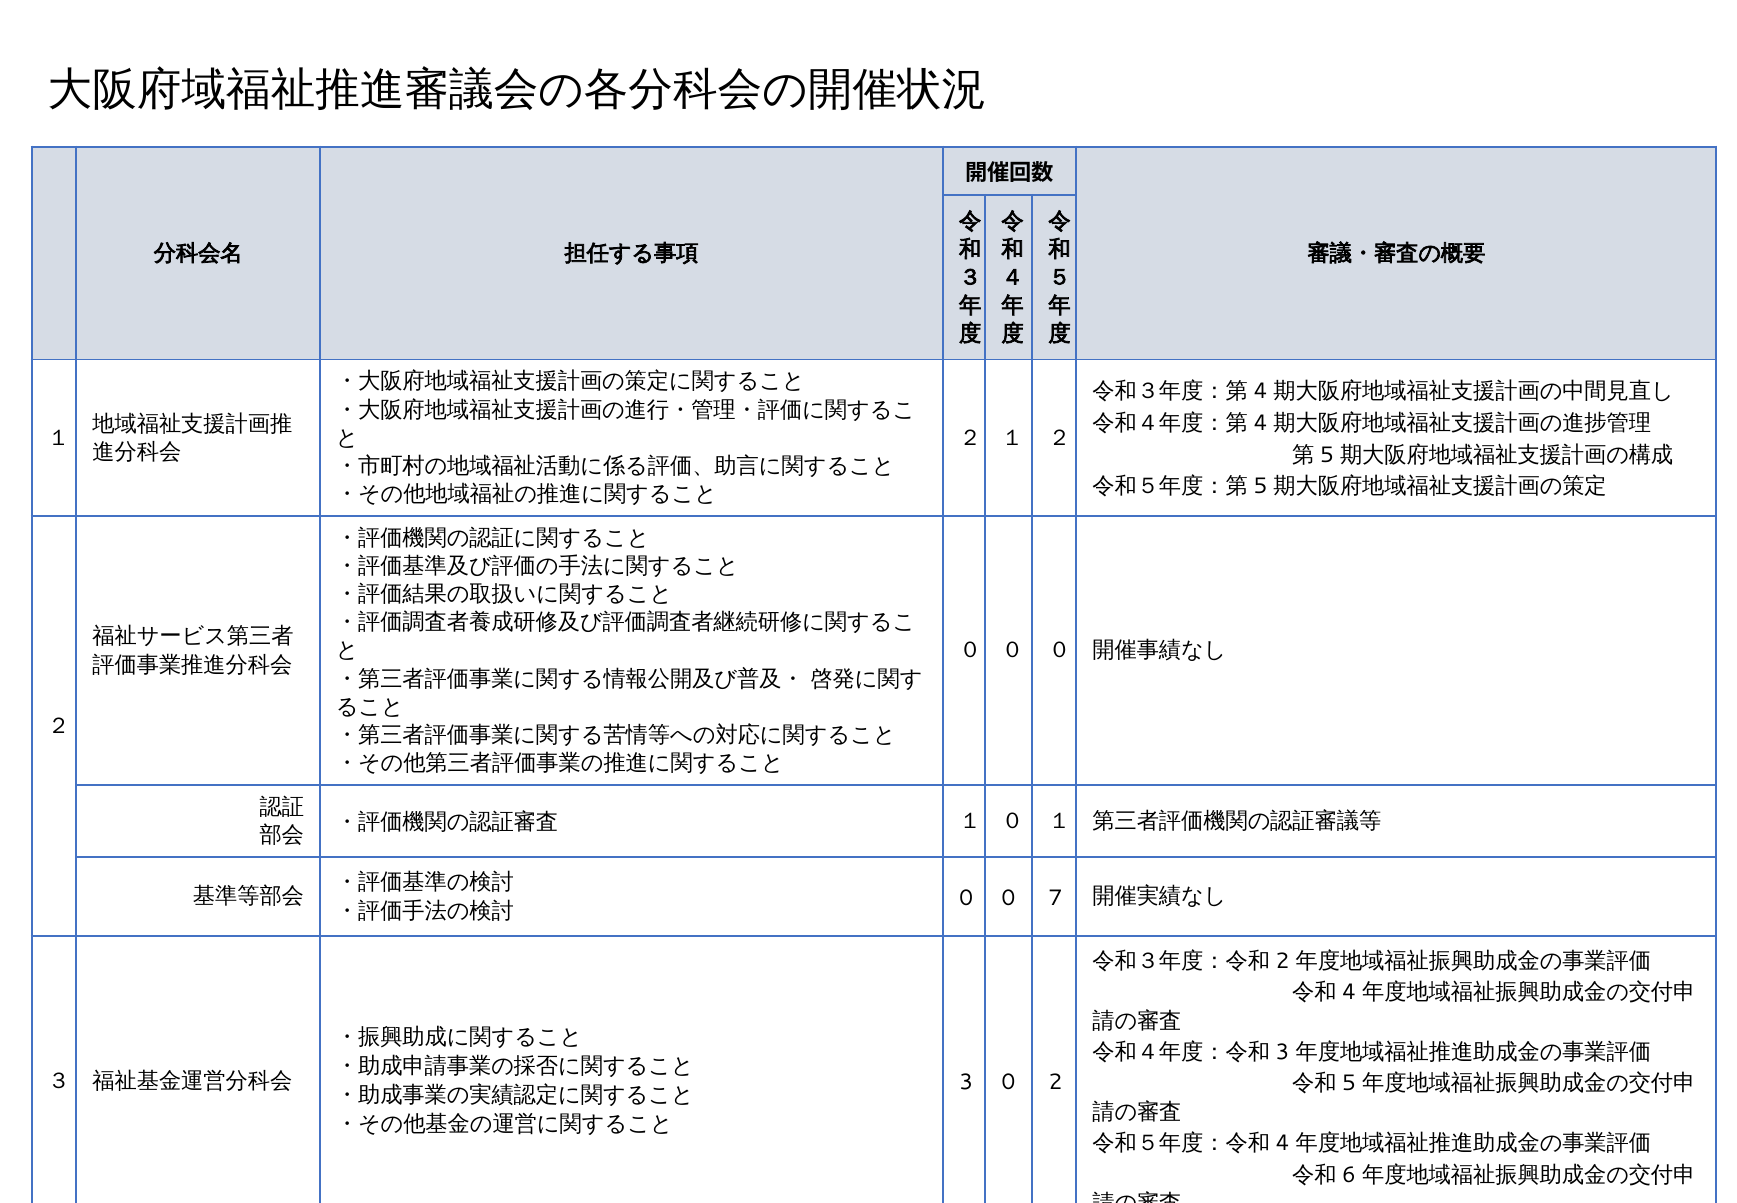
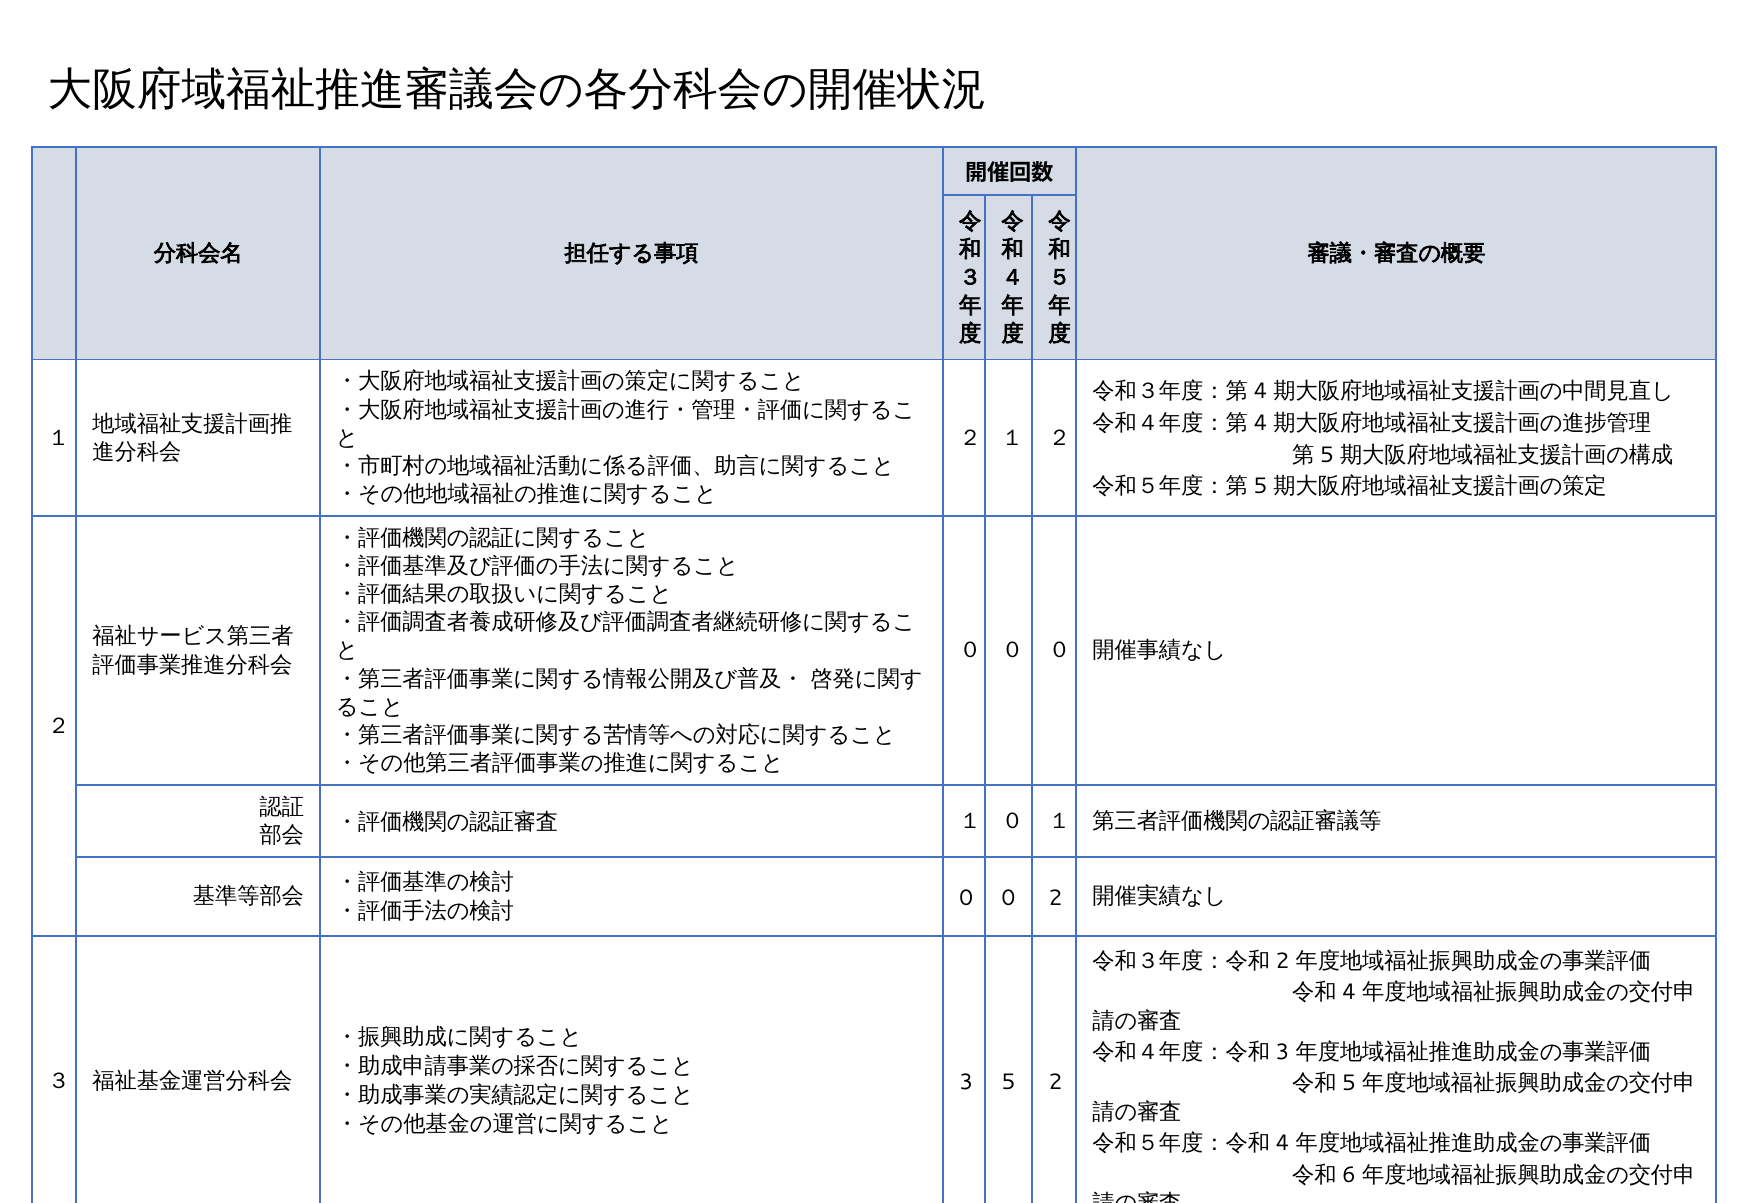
0 7: 7 -> 2 (1055, 897)
3 0: 0 -> 5 (1009, 1081)
